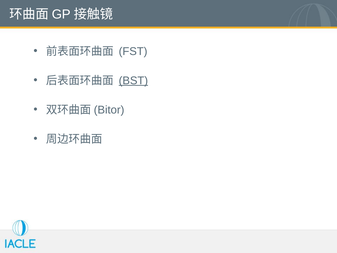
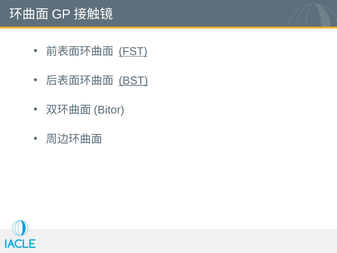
FST underline: none -> present (133, 51)
